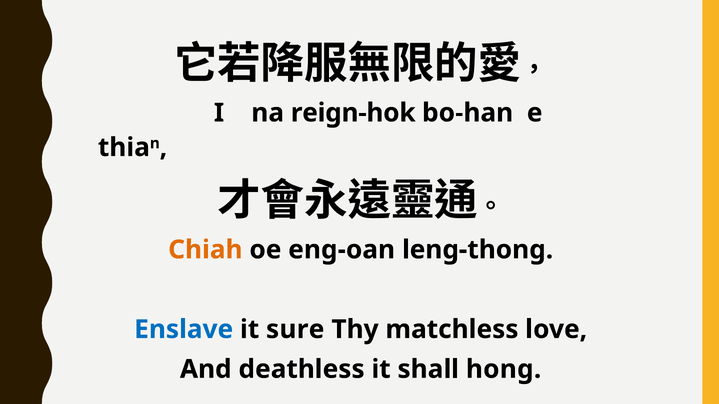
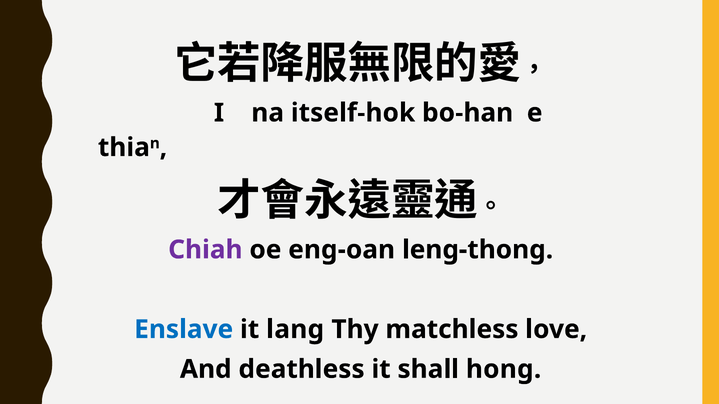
reign-hok: reign-hok -> itself-hok (353, 113)
Chiah colour: orange -> purple (205, 250)
sure: sure -> lang (295, 330)
